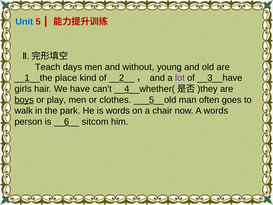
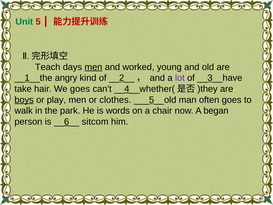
Unit colour: blue -> green (24, 22)
men underline: none -> present (93, 67)
without: without -> worked (138, 67)
place: place -> angry (66, 78)
girls: girls -> take (23, 89)
We have: have -> goes (80, 89)
A words: words -> began (216, 111)
